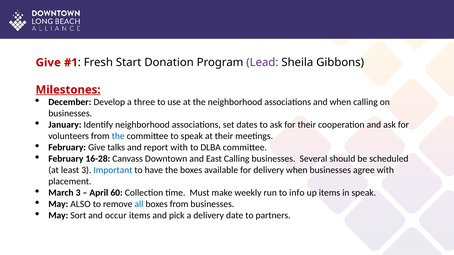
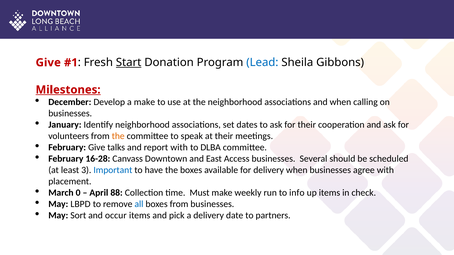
Start underline: none -> present (129, 63)
Lead colour: purple -> blue (262, 63)
a three: three -> make (144, 102)
the colour: blue -> orange (118, 136)
East Calling: Calling -> Access (237, 159)
March 3: 3 -> 0 (78, 193)
60: 60 -> 88 (117, 193)
in speak: speak -> check (364, 193)
ALSO: ALSO -> LBPD (80, 204)
